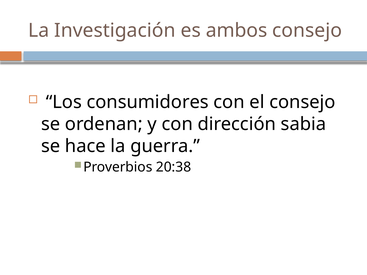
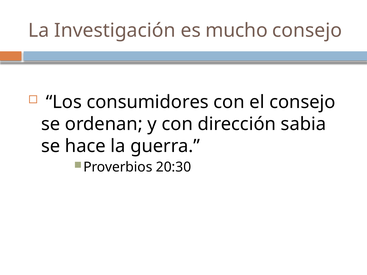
ambos: ambos -> mucho (237, 30)
20:38: 20:38 -> 20:30 (174, 167)
